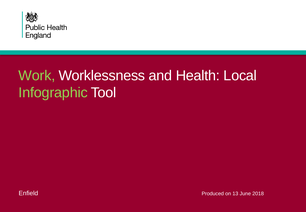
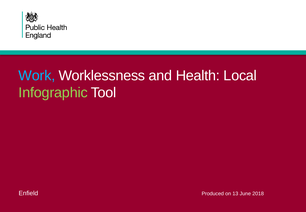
Work colour: light green -> light blue (37, 75)
